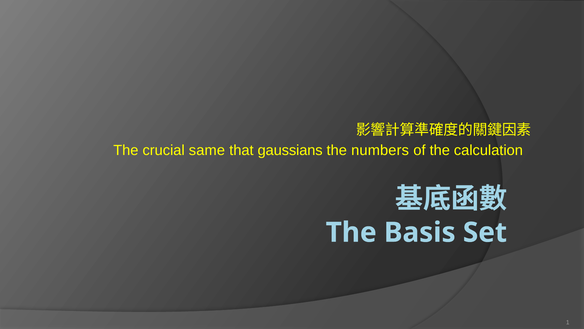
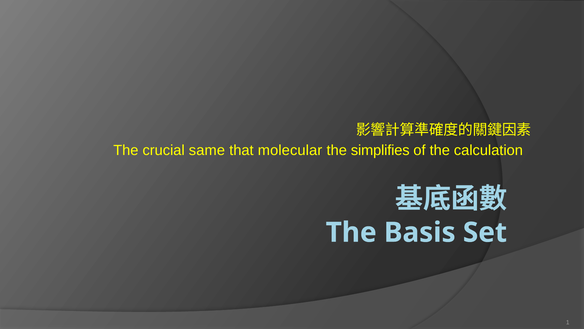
gaussians: gaussians -> molecular (290, 150)
numbers: numbers -> simplifies (380, 150)
